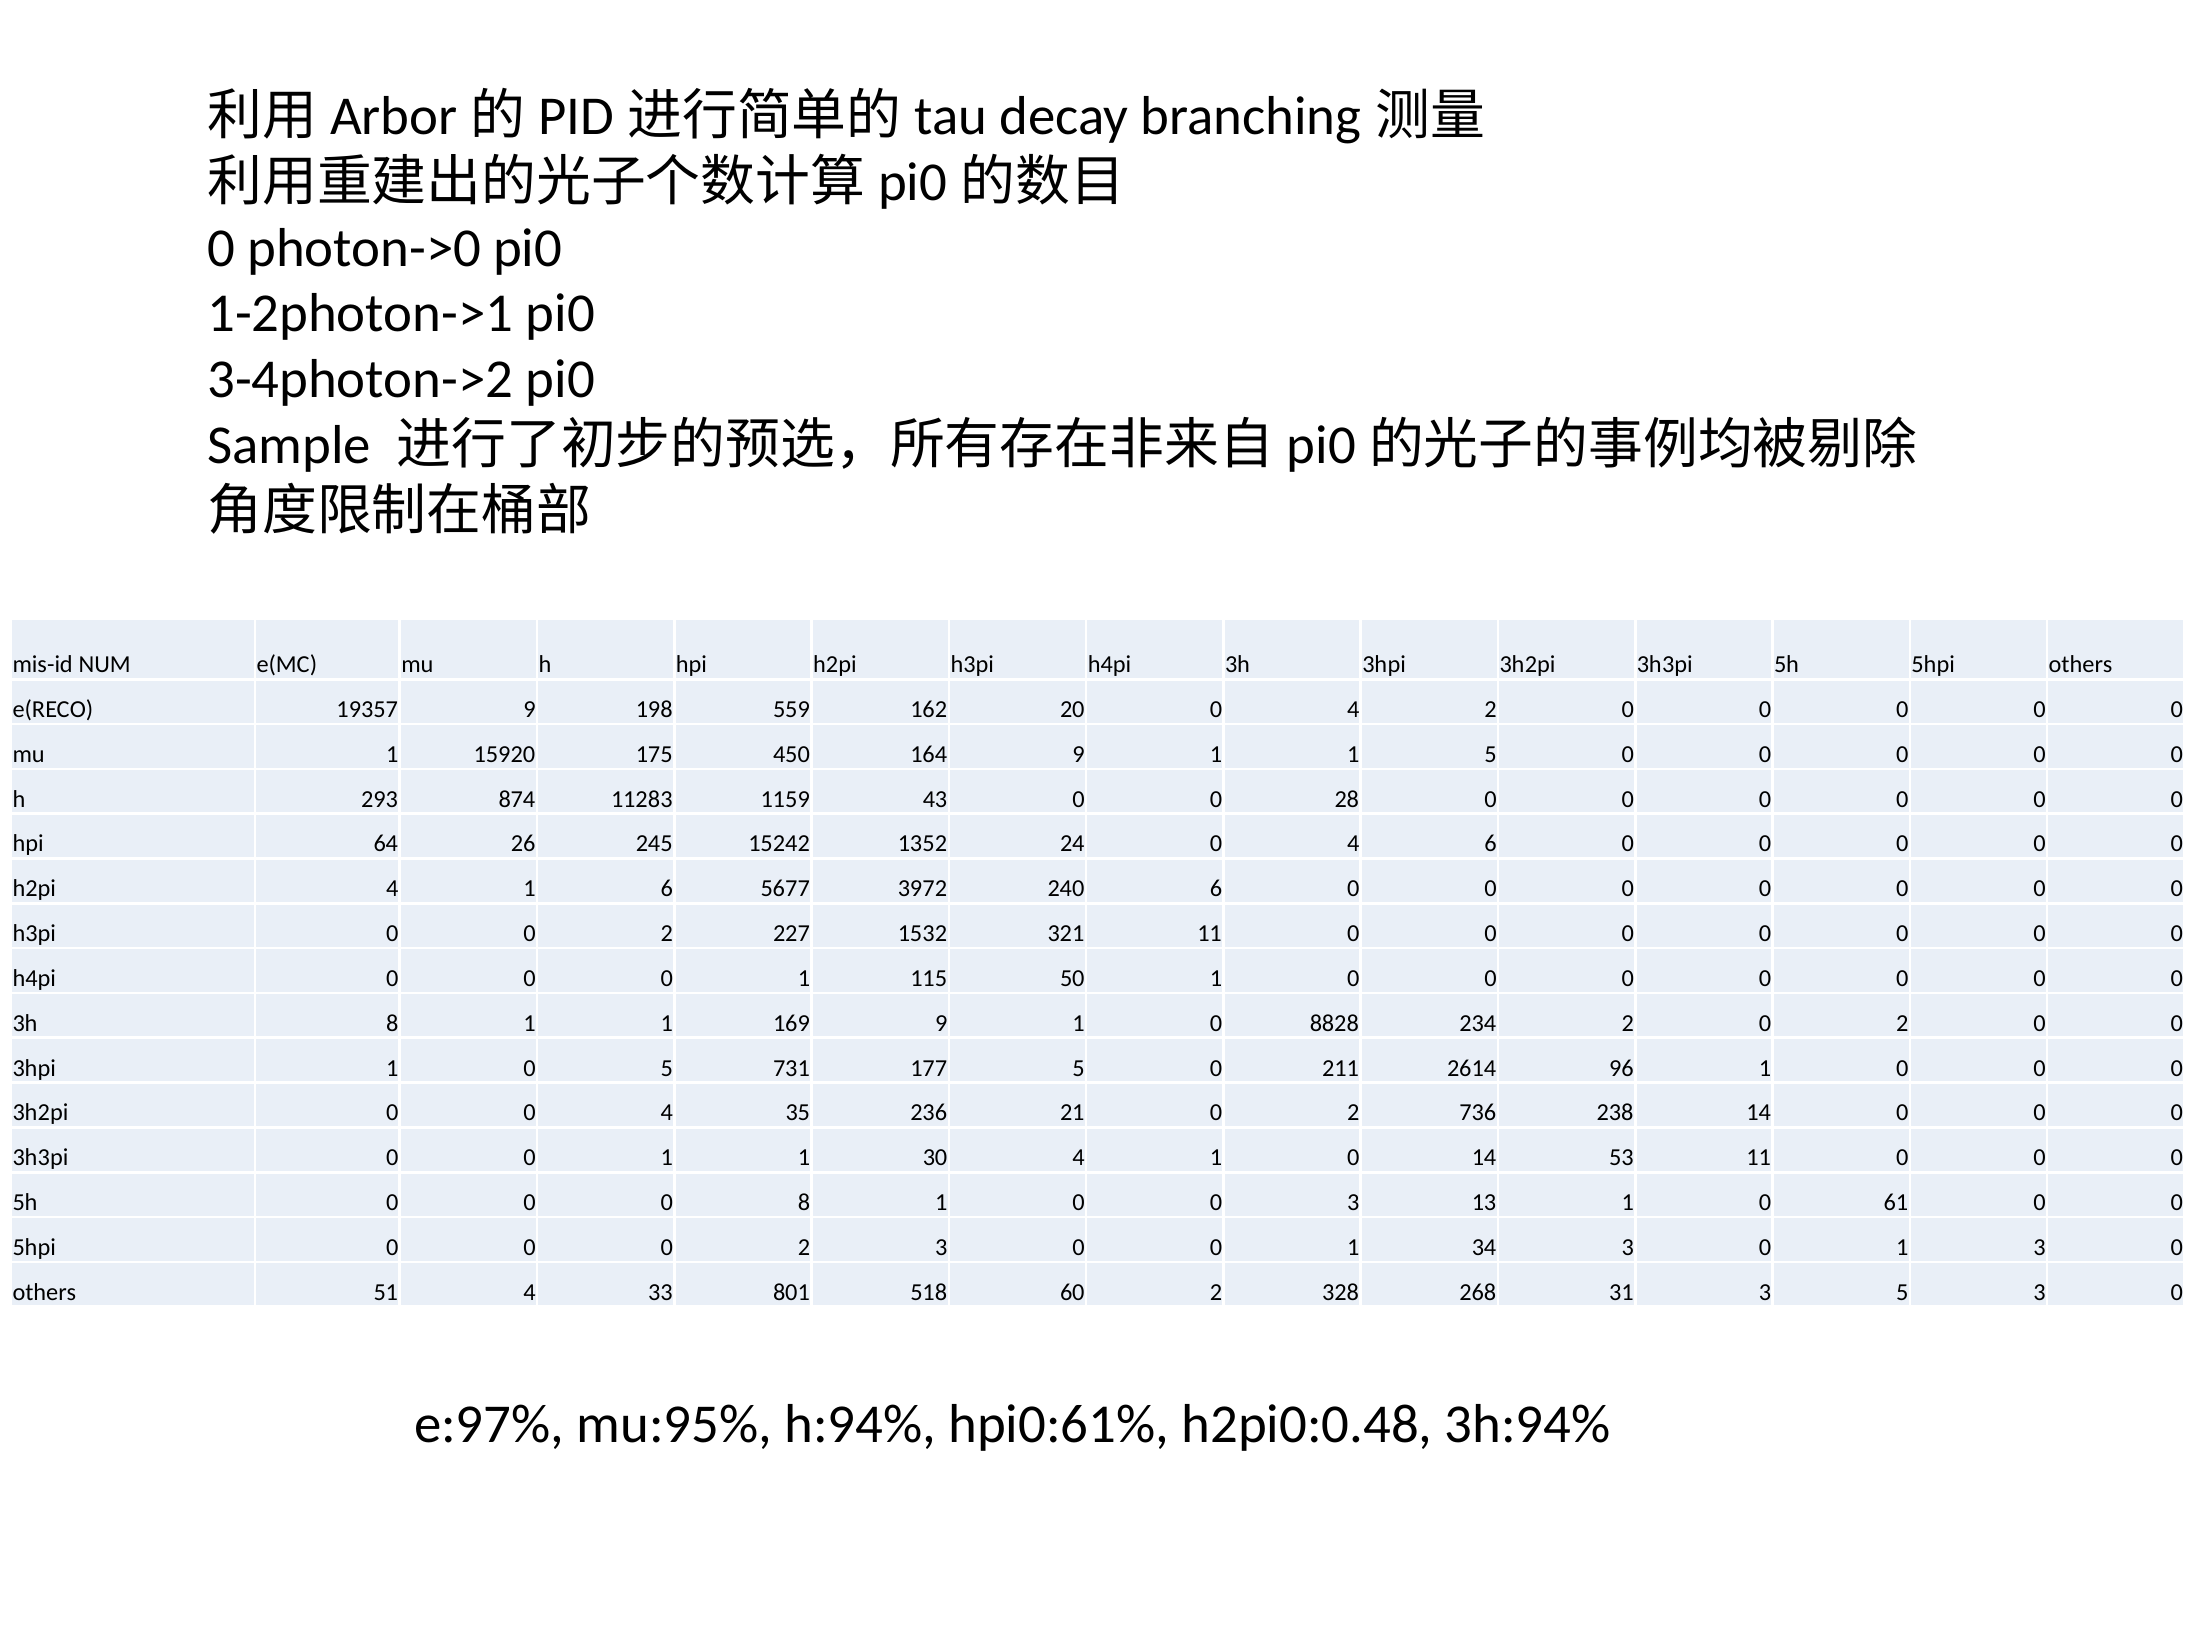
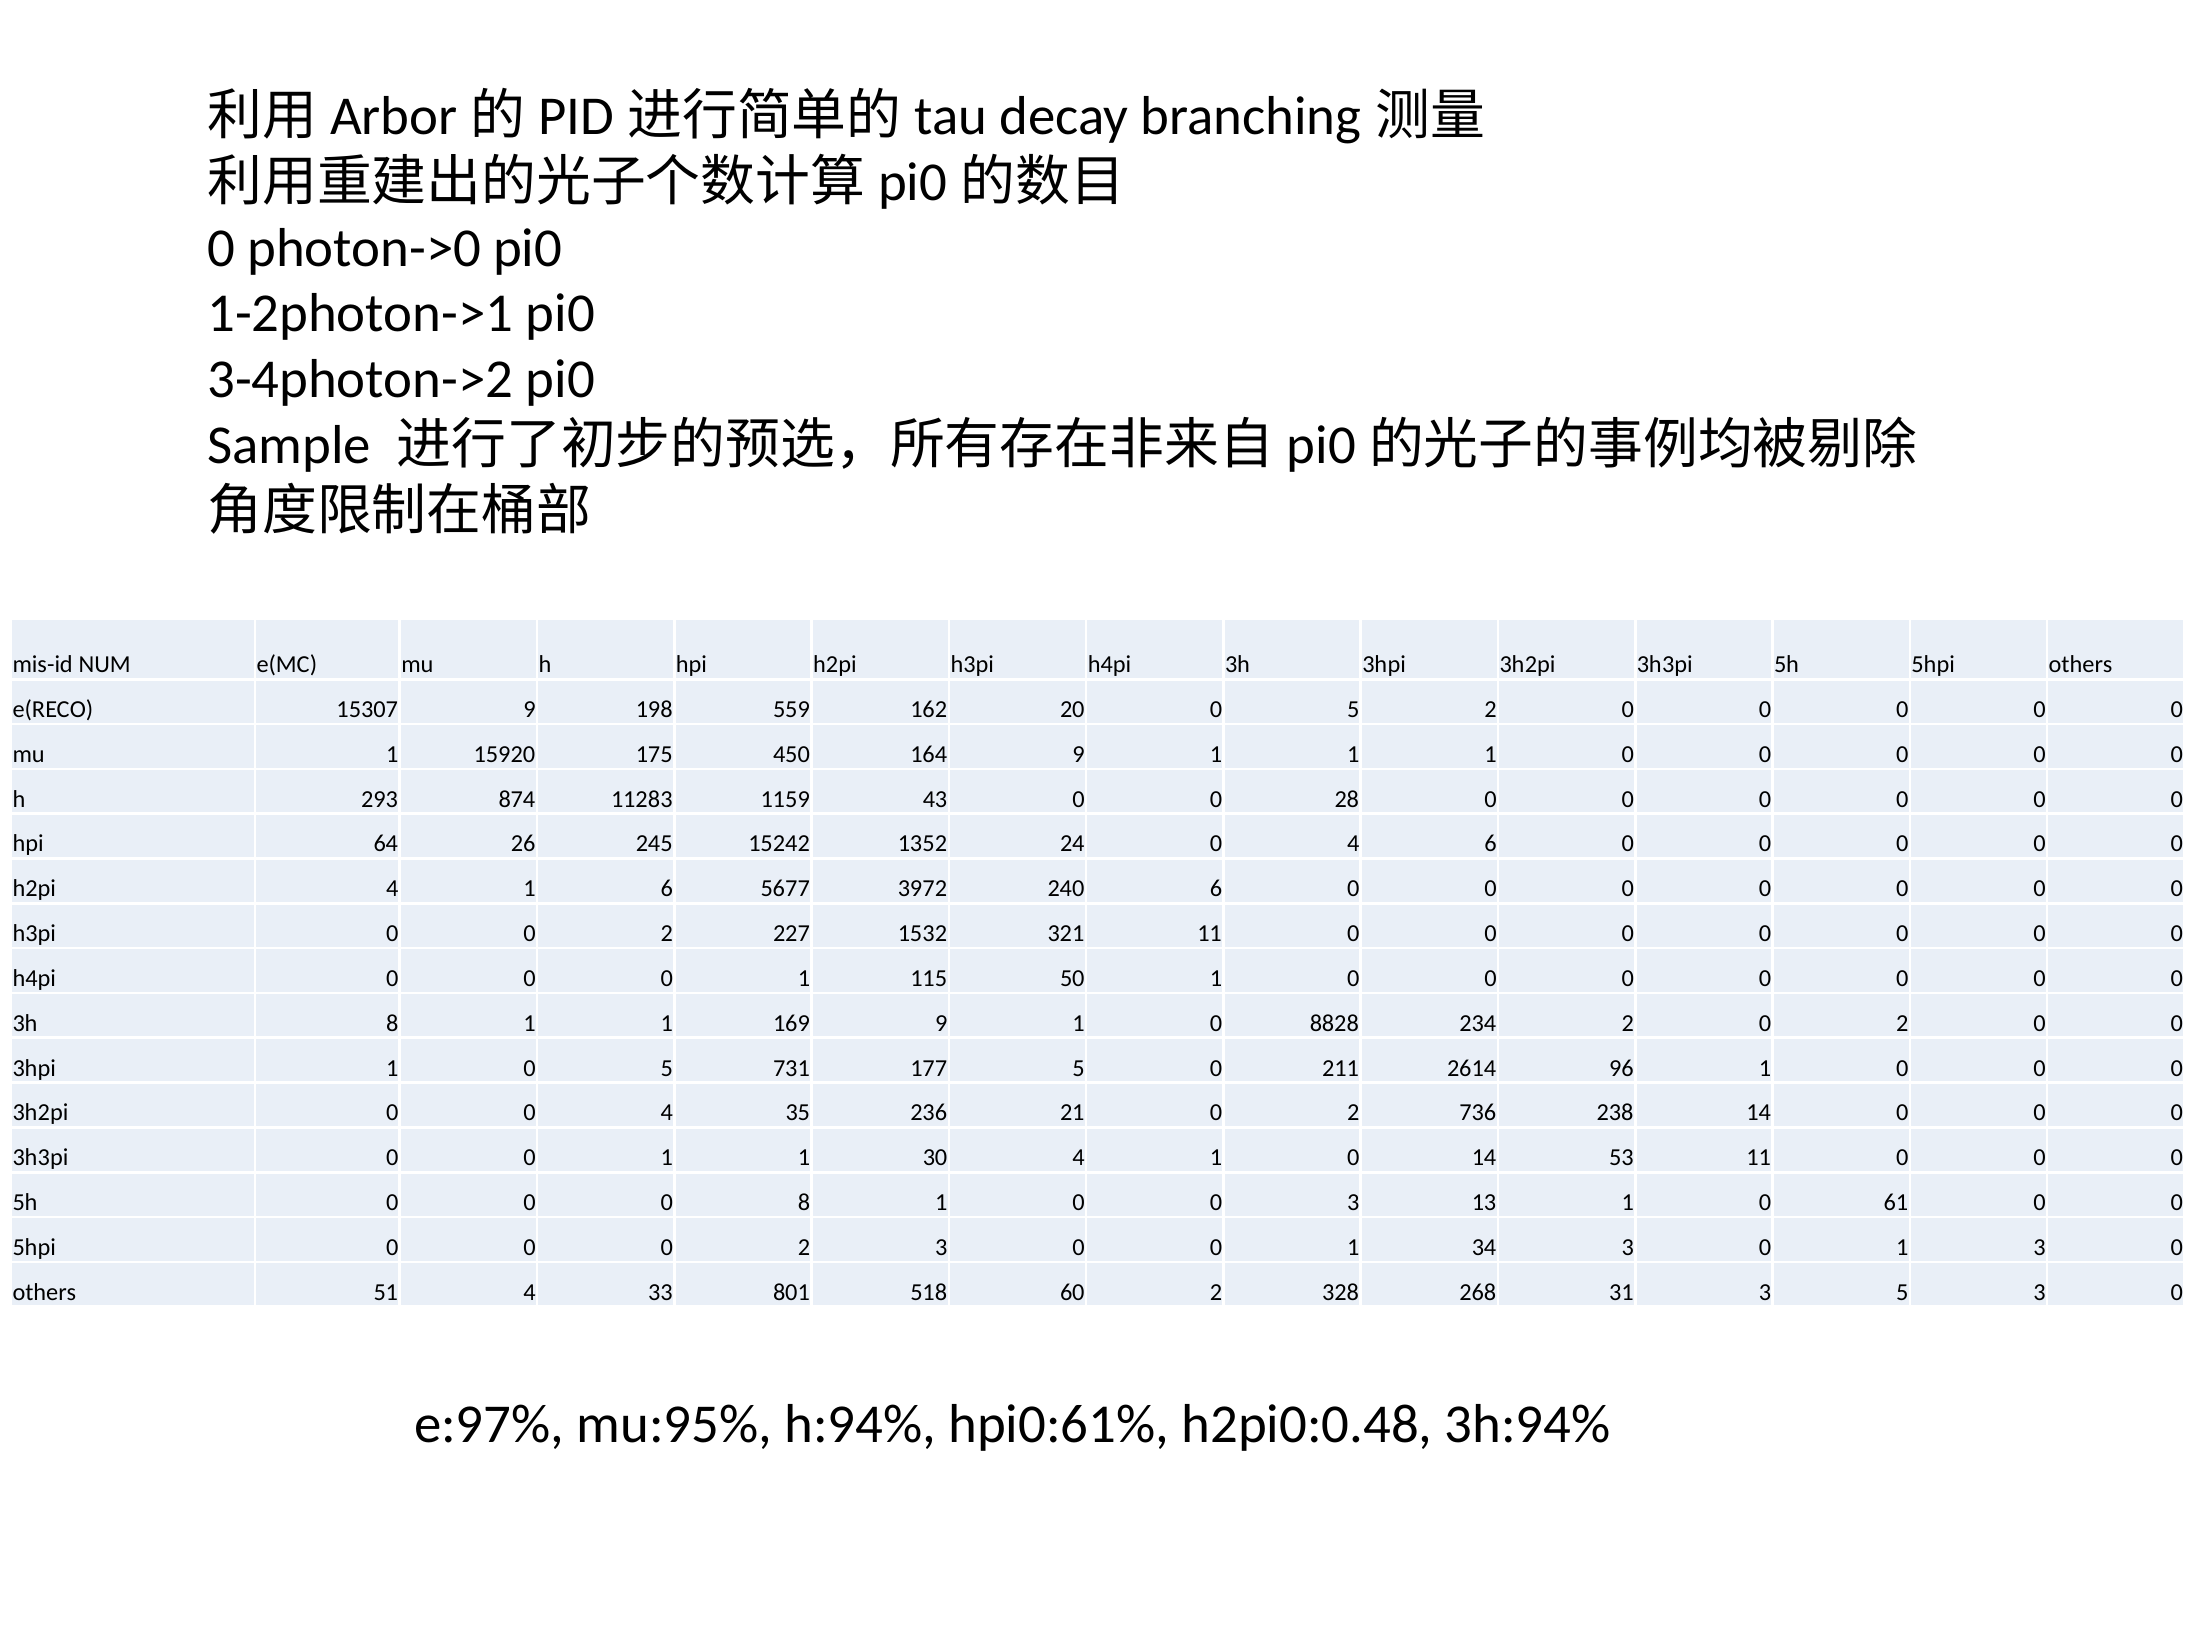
19357: 19357 -> 15307 (367, 709)
20 0 4: 4 -> 5 (1353, 709)
1 1 5: 5 -> 1 (1490, 754)
